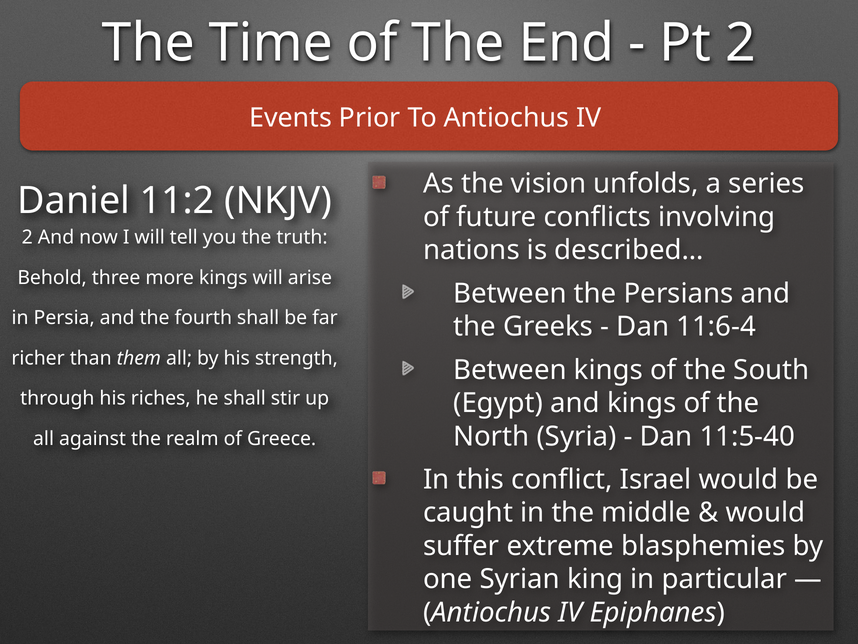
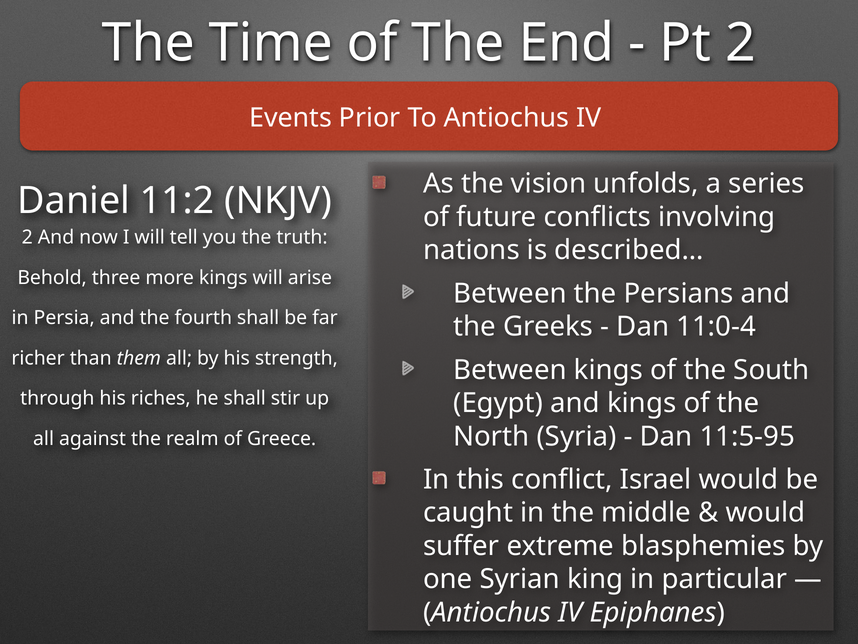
11:6-4: 11:6-4 -> 11:0-4 (716, 326)
11:5-40: 11:5-40 -> 11:5-95 (747, 436)
